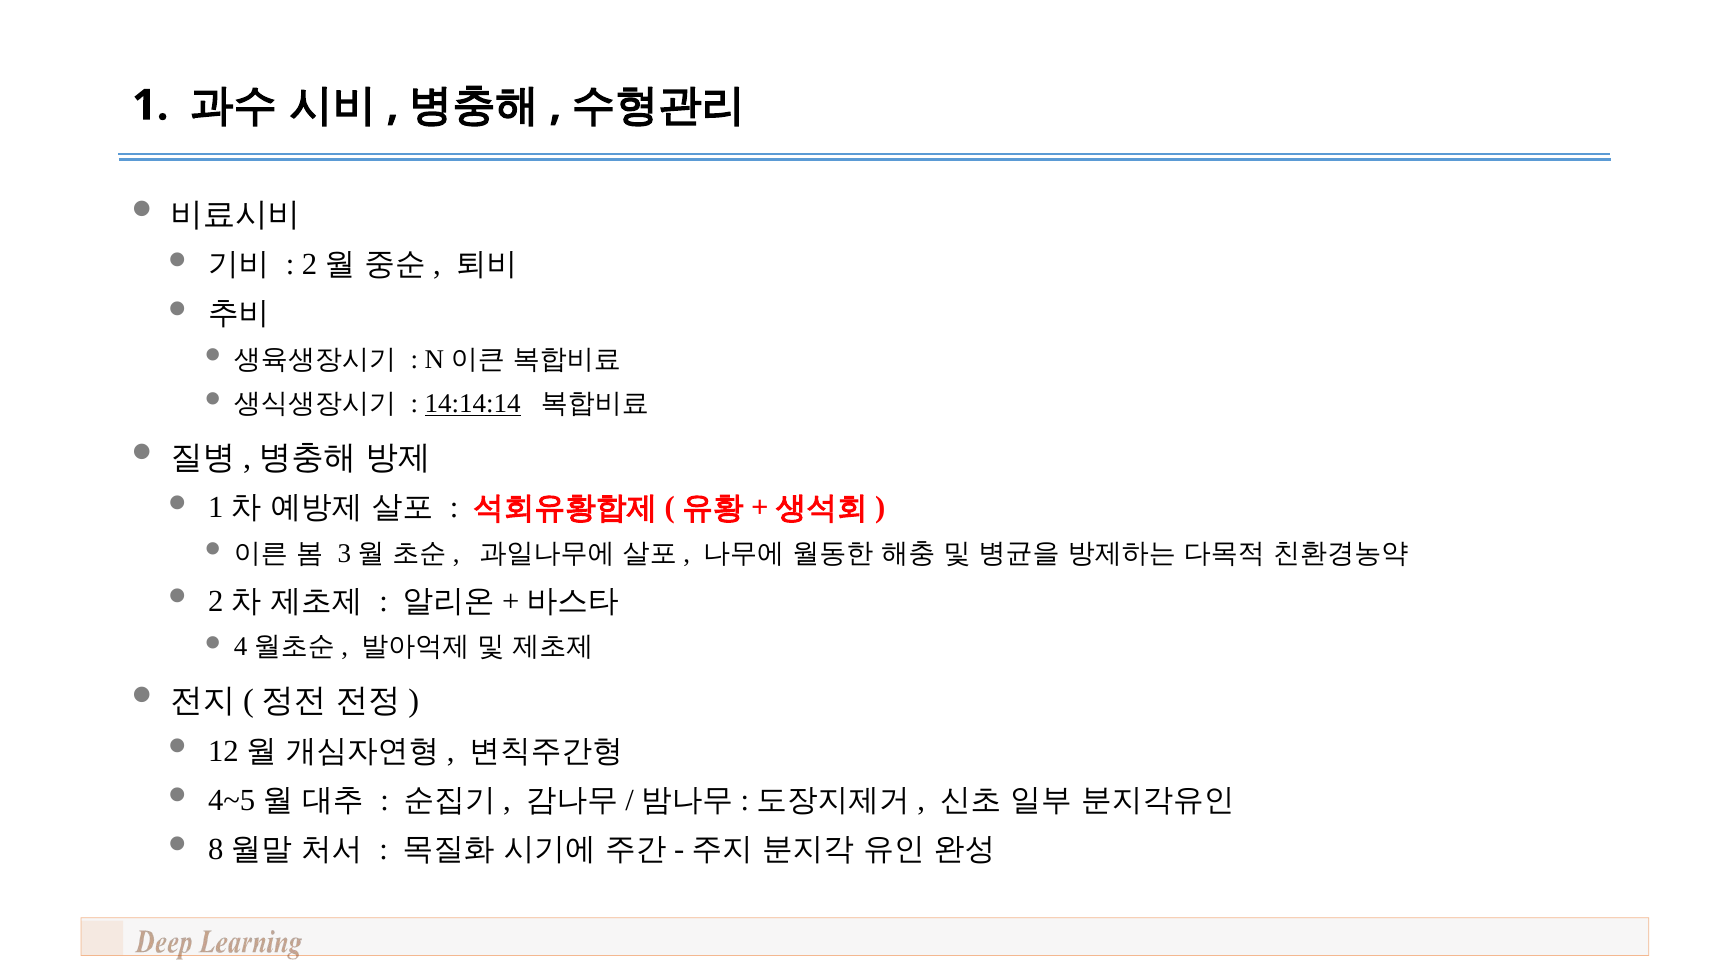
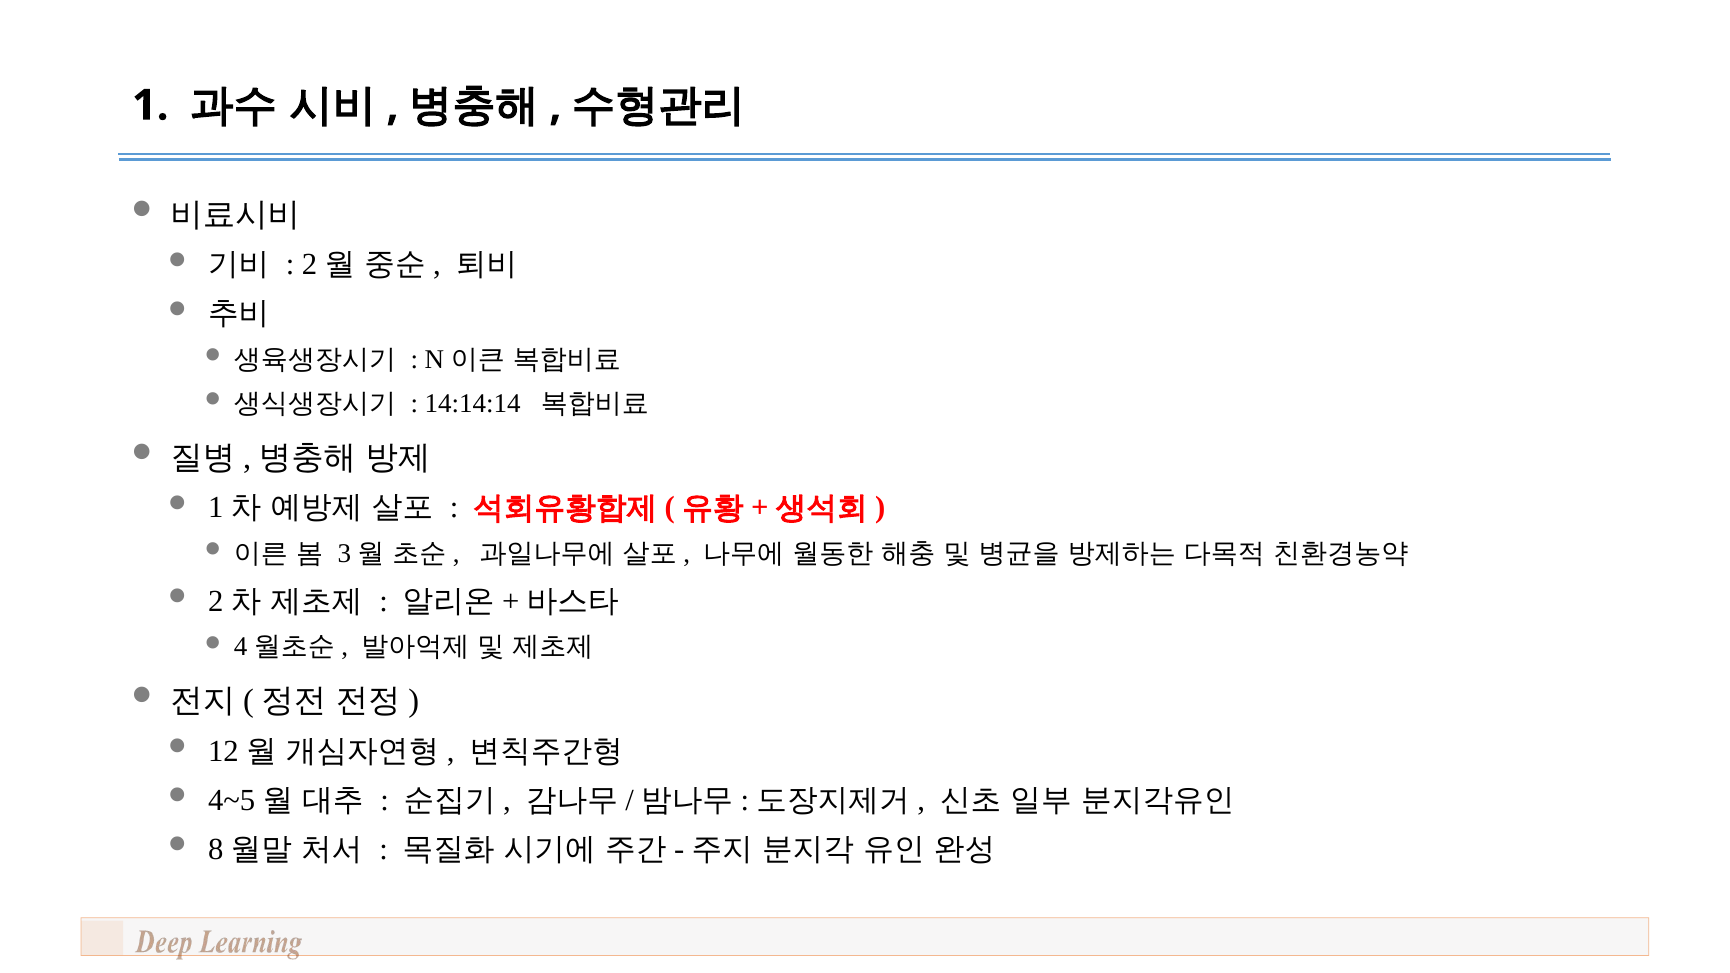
14:14:14 underline: present -> none (473, 404)
